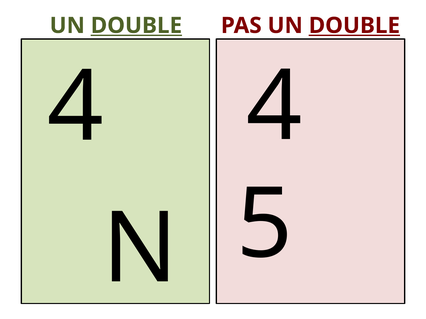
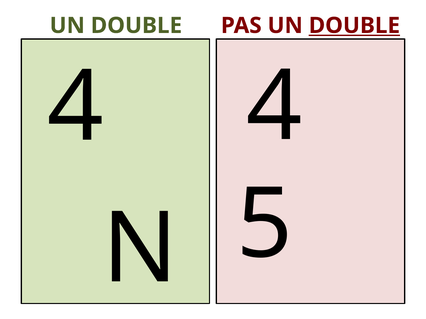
DOUBLE underline: present -> none (136, 26)
